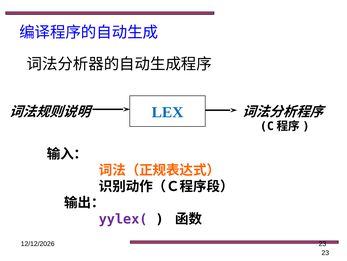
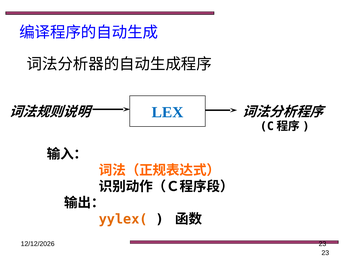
yylex( colour: purple -> orange (123, 219)
